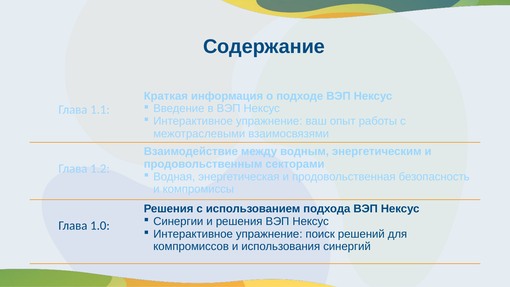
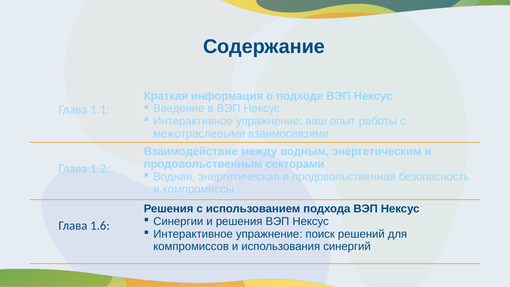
1.0: 1.0 -> 1.6 (100, 226)
